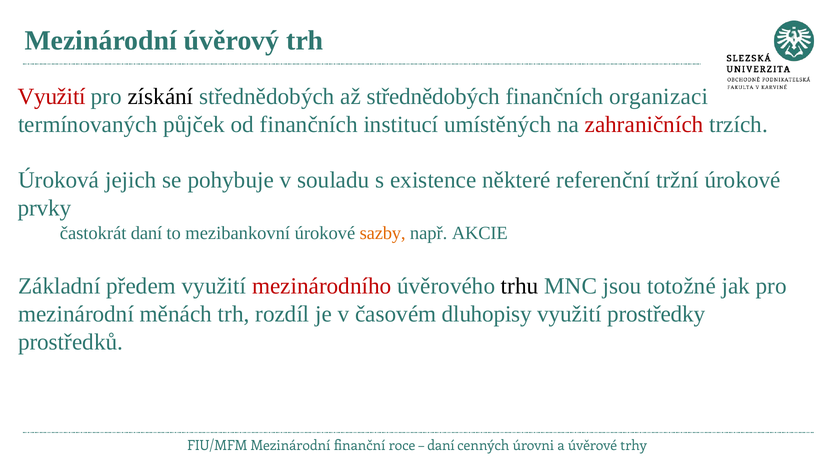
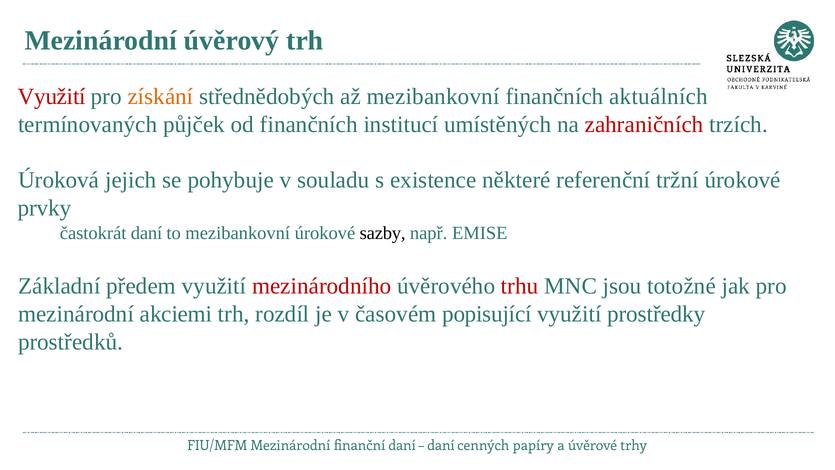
získání colour: black -> orange (161, 97)
až střednědobých: střednědobých -> mezibankovní (433, 97)
organizaci: organizaci -> aktuálních (659, 97)
sazby colour: orange -> black (383, 233)
AKCIE: AKCIE -> EMISE (480, 233)
trhu colour: black -> red (520, 286)
měnách: měnách -> akciemi (176, 314)
dluhopisy: dluhopisy -> popisující (487, 314)
finanční roce: roce -> daní (402, 446)
úrovni: úrovni -> papíry (533, 446)
